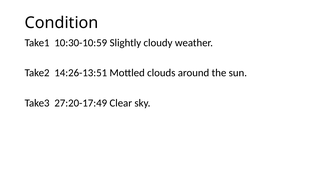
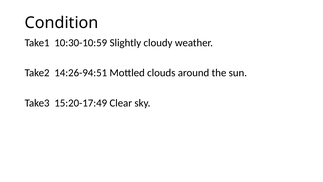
14:26-13:51: 14:26-13:51 -> 14:26-94:51 (81, 73)
27:20-17:49: 27:20-17:49 -> 15:20-17:49 (81, 103)
